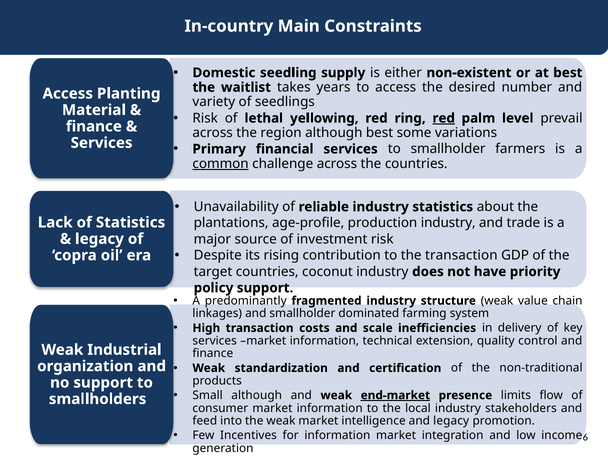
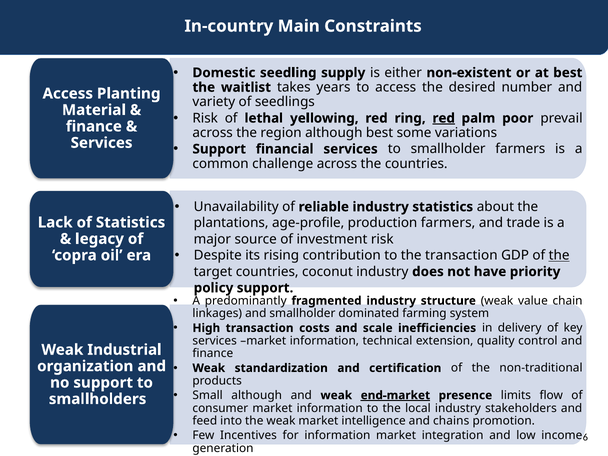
level: level -> poor (518, 118)
Primary: Primary -> Support (219, 149)
common underline: present -> none (221, 164)
production industry: industry -> farmers (448, 223)
the underline: none -> present (559, 255)
and legacy: legacy -> chains (451, 421)
